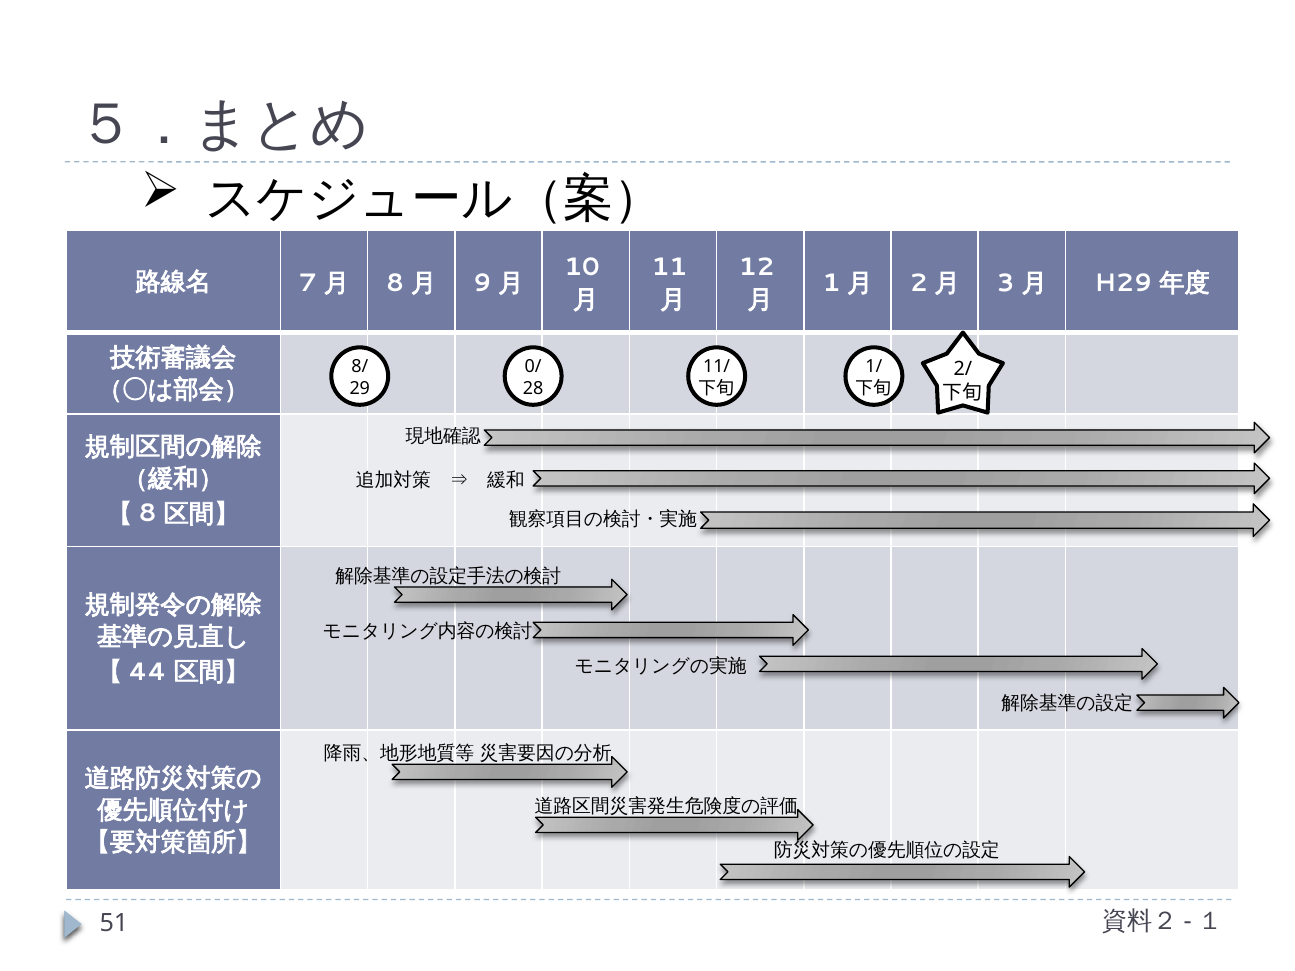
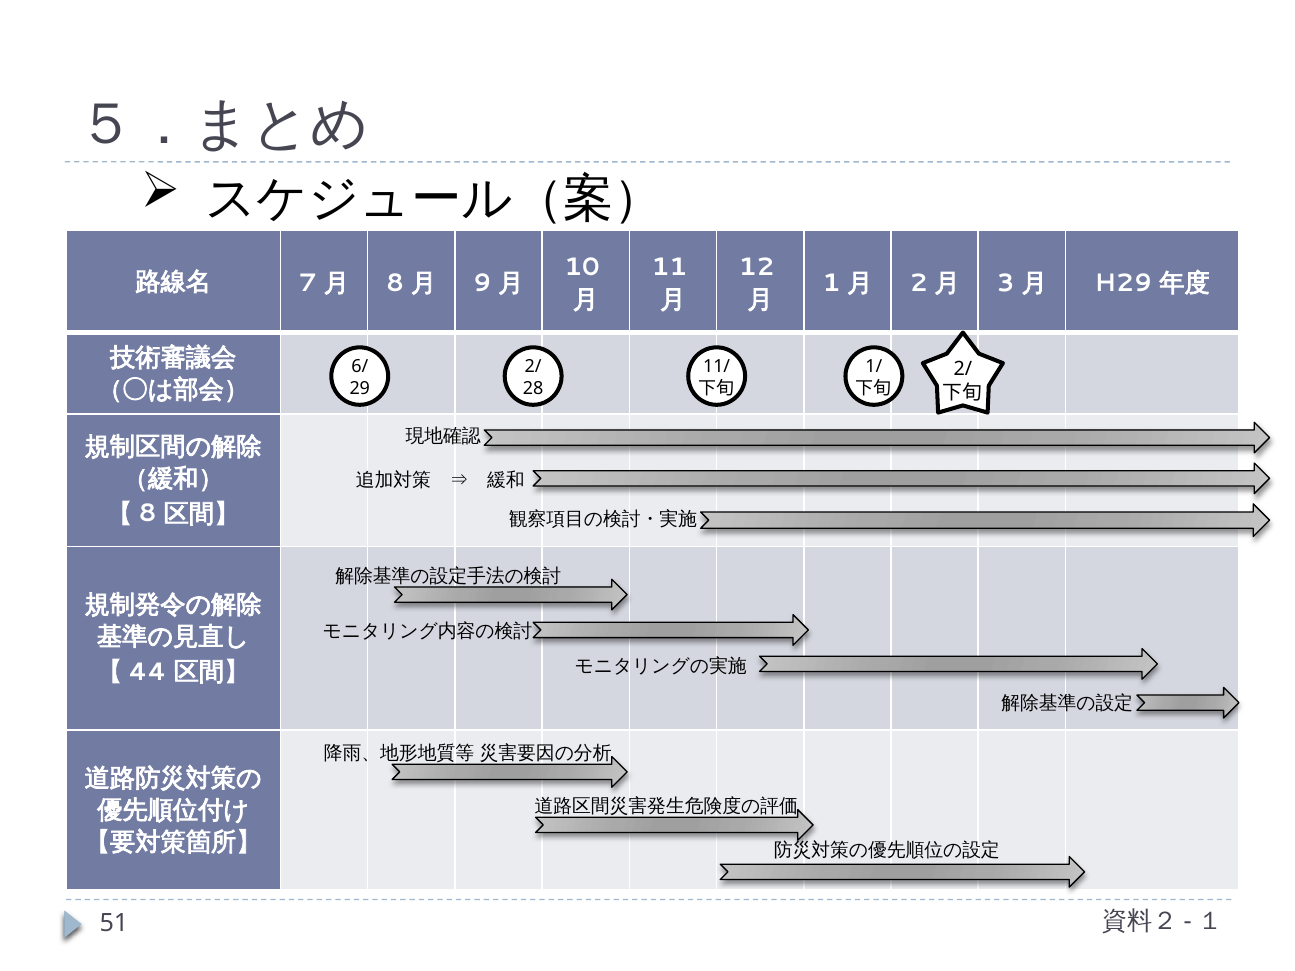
8/: 8/ -> 6/ (360, 367)
0/: 0/ -> 2/ (533, 367)
